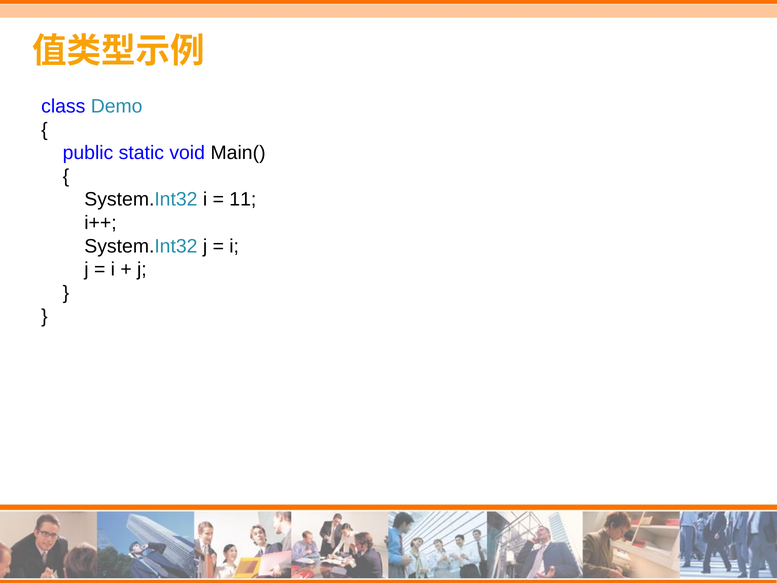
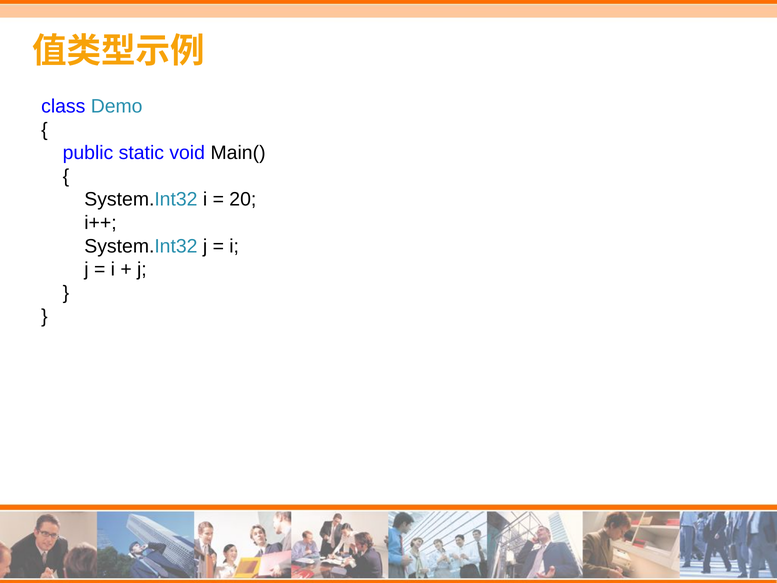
11: 11 -> 20 (243, 199)
